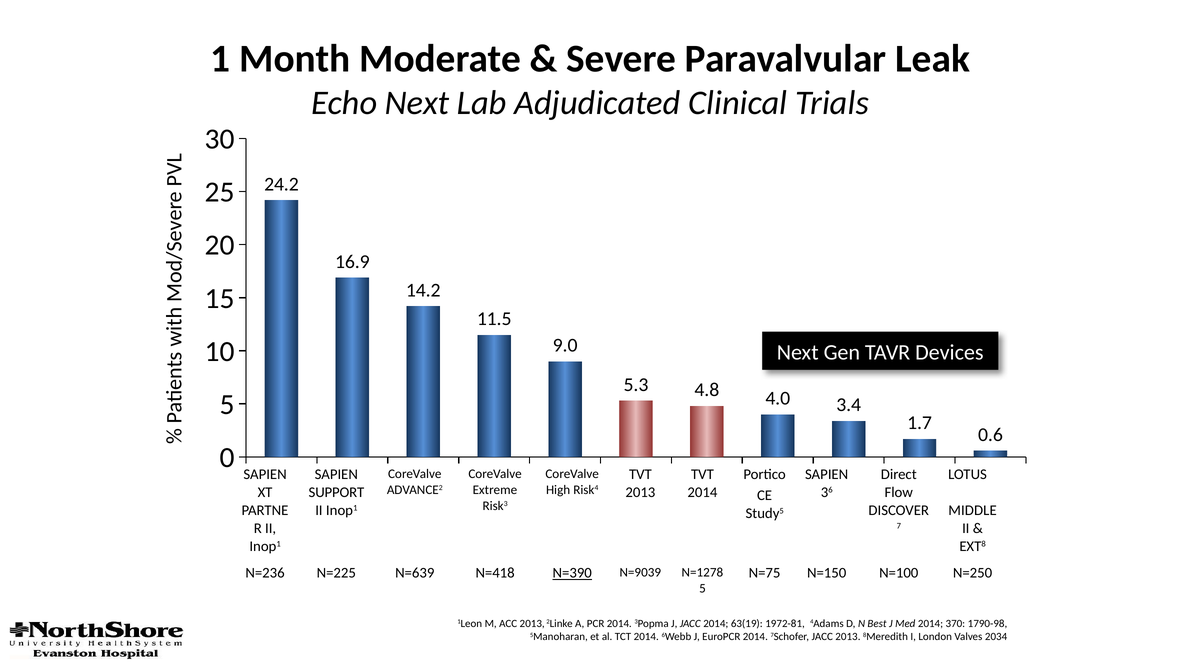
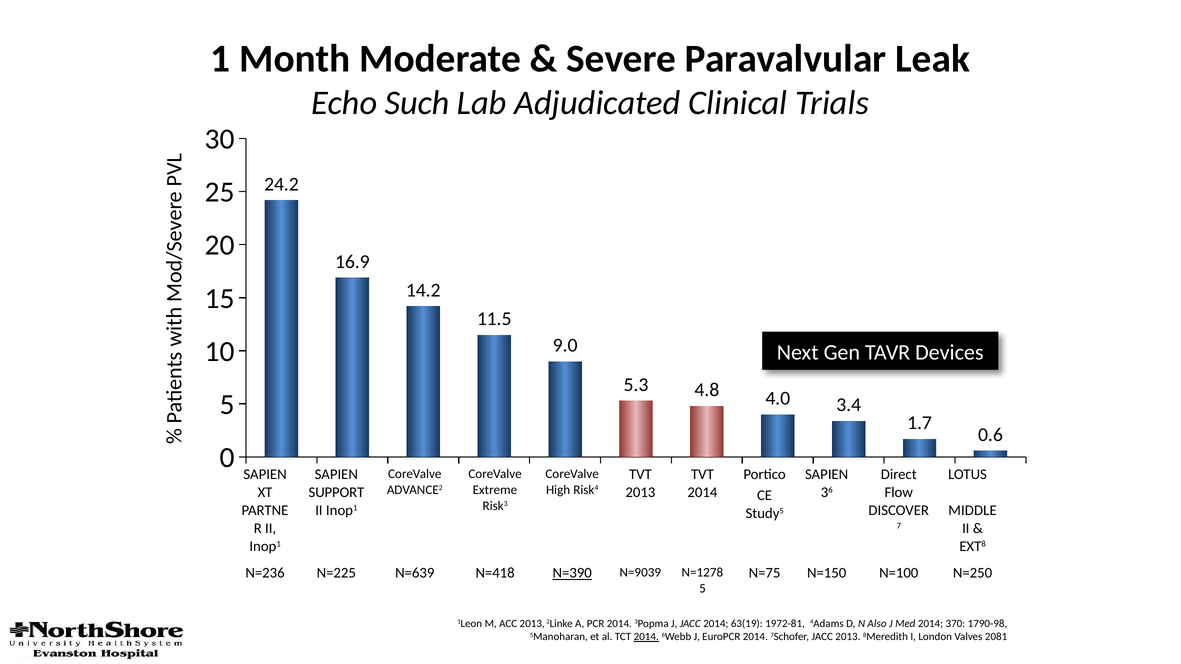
Echo Next: Next -> Such (417, 103)
Best: Best -> Also (877, 624)
2014 underline: none -> present (646, 637)
2034: 2034 -> 2081 (996, 637)
